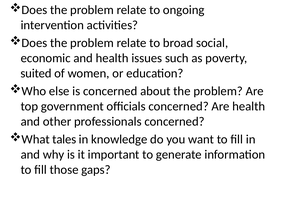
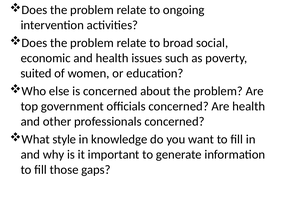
tales: tales -> style (64, 139)
